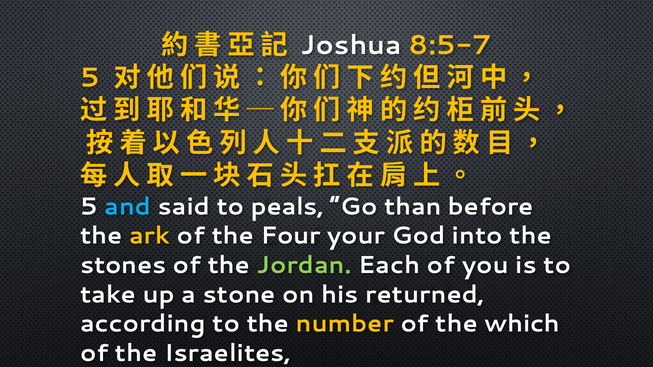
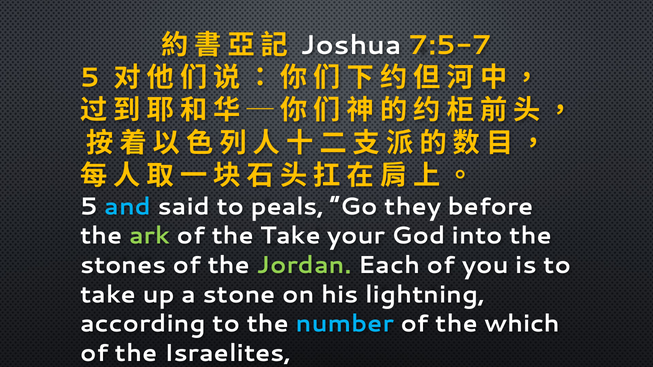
8:5-7: 8:5-7 -> 7:5-7 (450, 45)
than: than -> they (413, 207)
ark colour: yellow -> light green (150, 236)
the Four: Four -> Take (290, 236)
returned: returned -> lightning (425, 295)
number colour: yellow -> light blue (345, 324)
